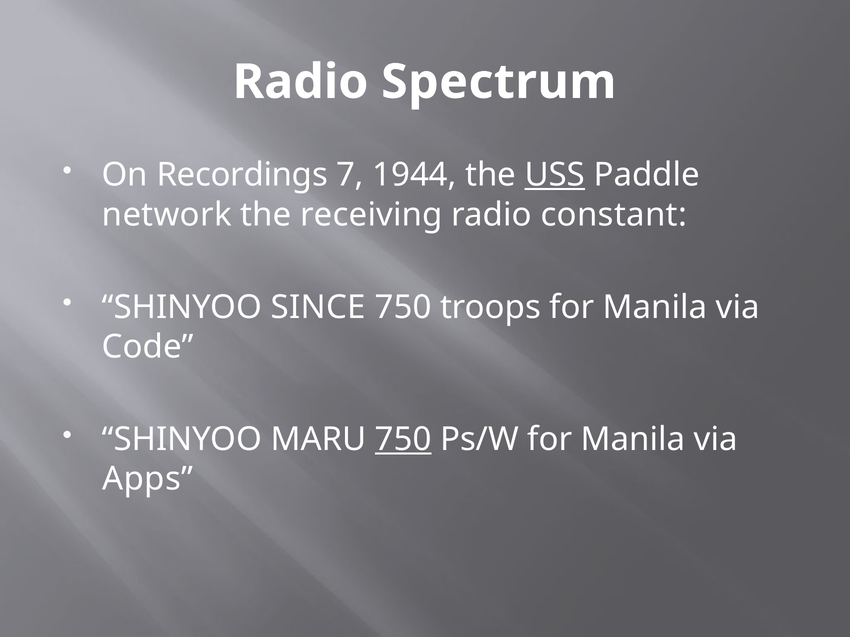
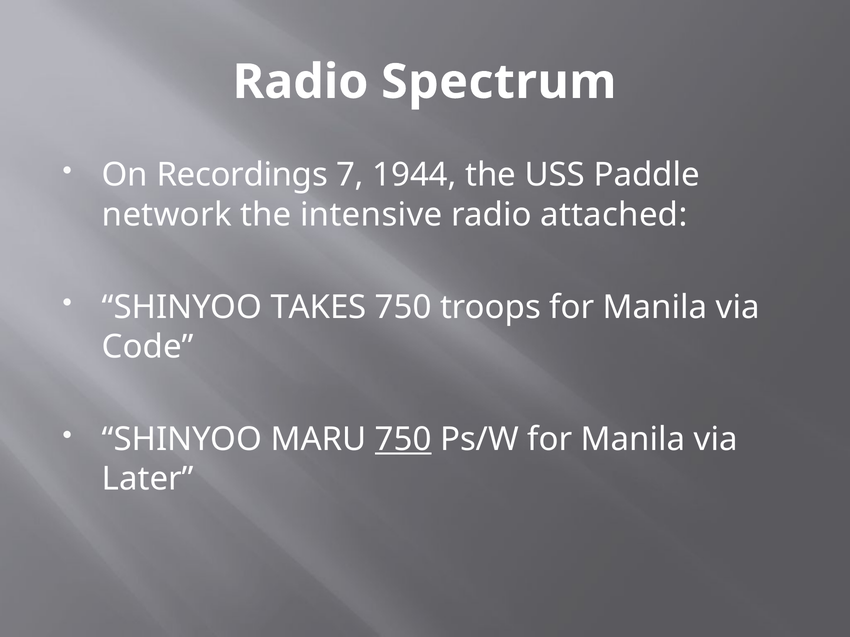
USS underline: present -> none (555, 175)
receiving: receiving -> intensive (371, 215)
constant: constant -> attached (614, 215)
SINCE: SINCE -> TAKES (319, 307)
Apps: Apps -> Later (148, 479)
